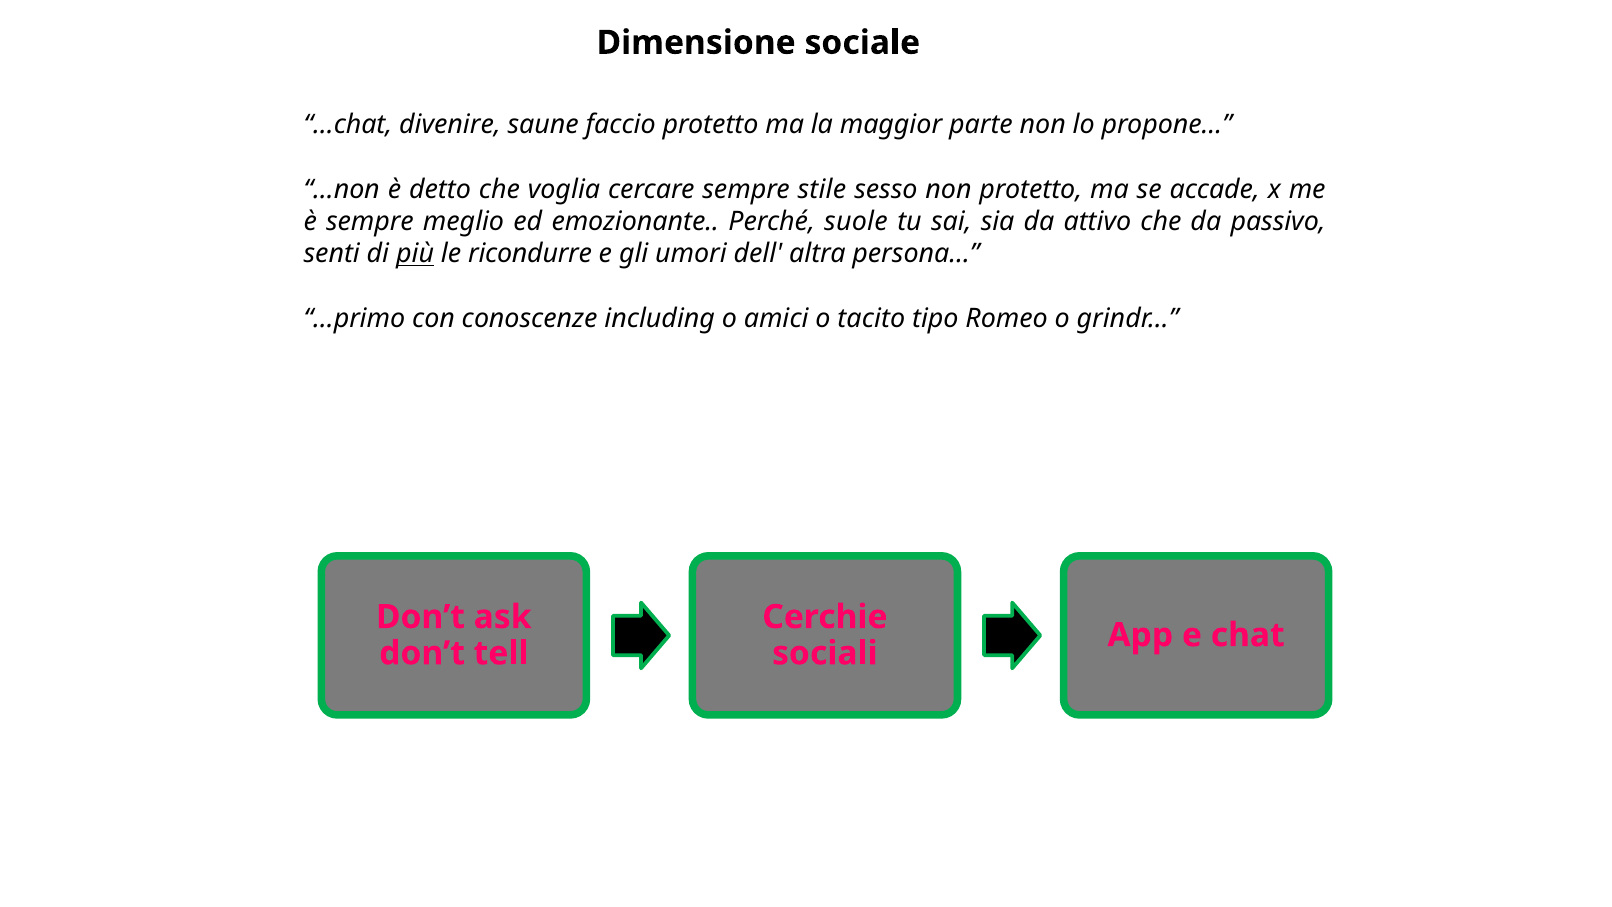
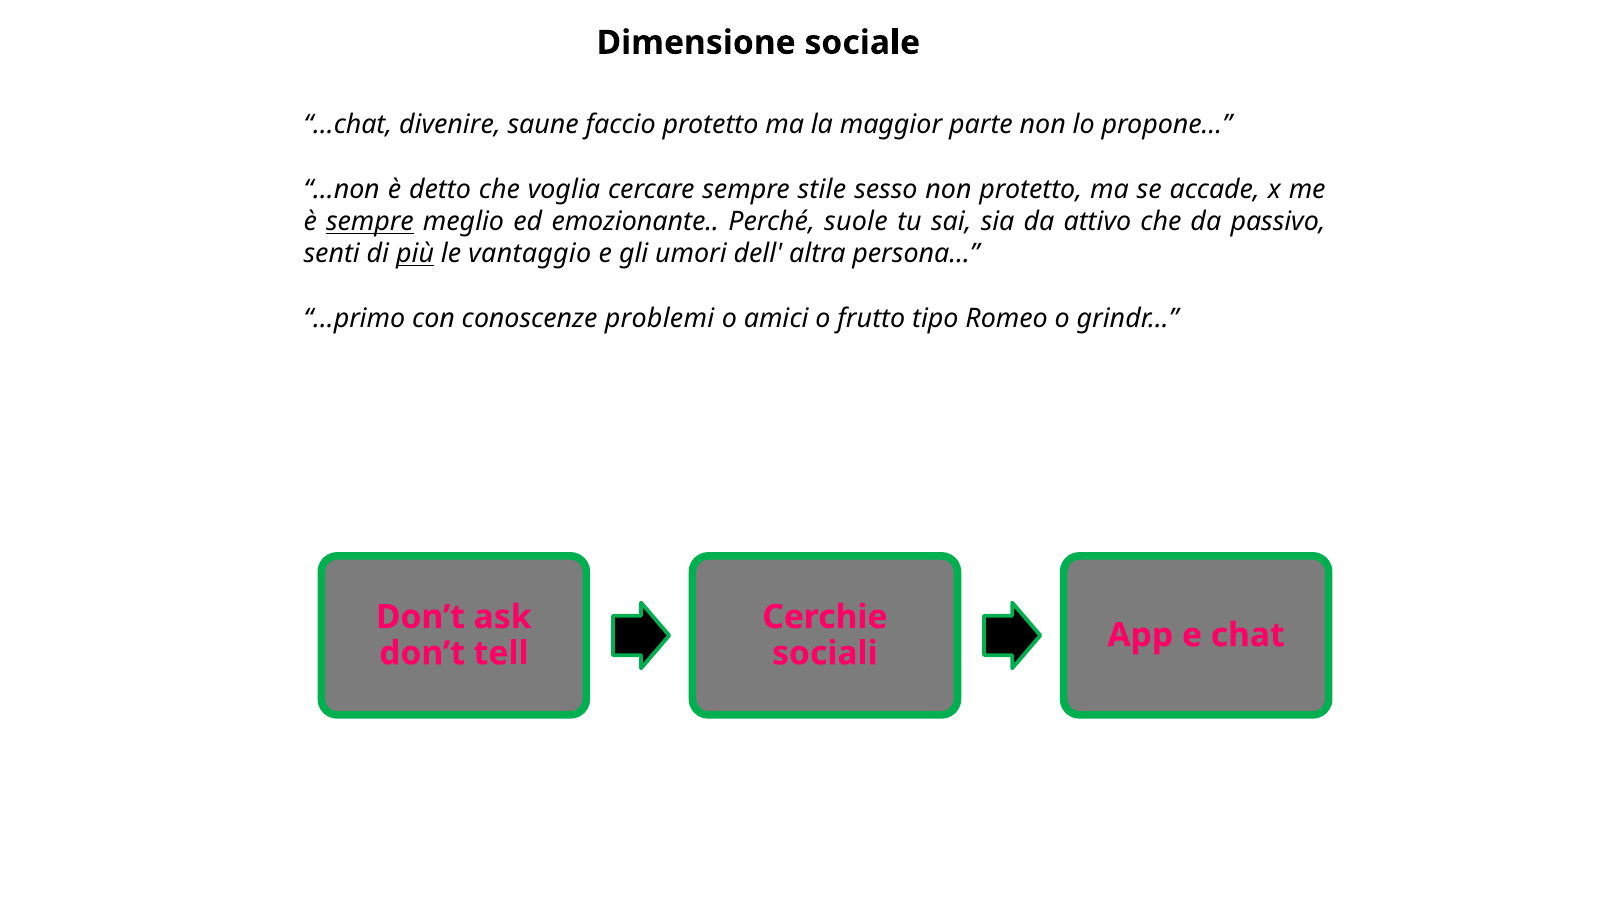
sempre underline: none -> present (370, 222)
ricondurre: ricondurre -> vantaggio (530, 254)
including: including -> problemi (660, 318)
tacito: tacito -> frutto (871, 318)
